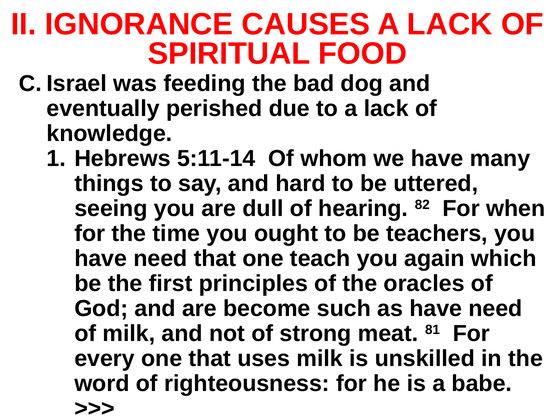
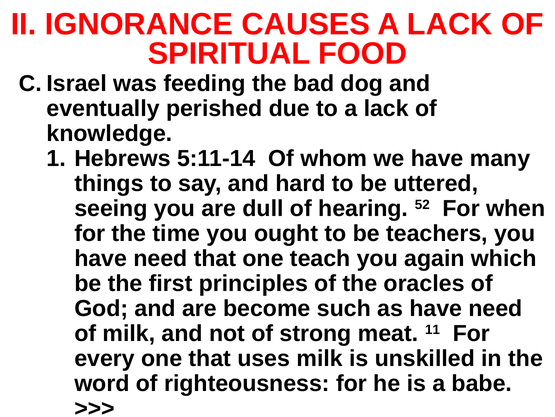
82: 82 -> 52 (422, 204)
81: 81 -> 11 (432, 329)
